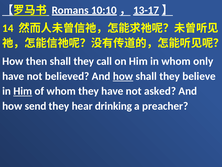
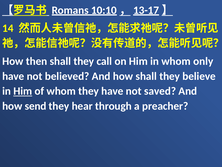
how underline: present -> none (123, 76)
asked: asked -> saved (160, 91)
drinking: drinking -> through (113, 106)
